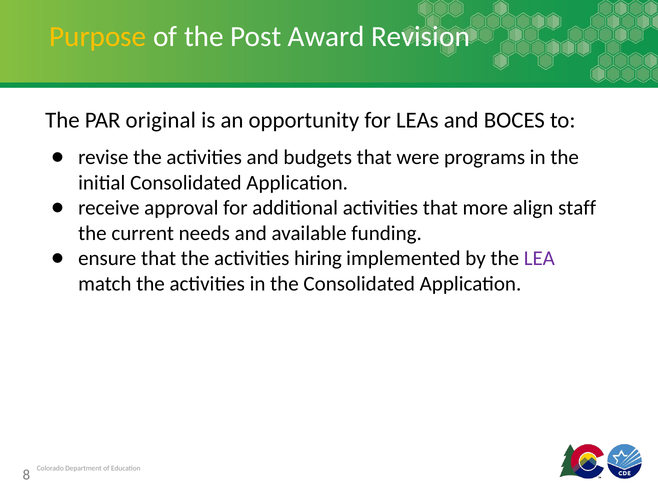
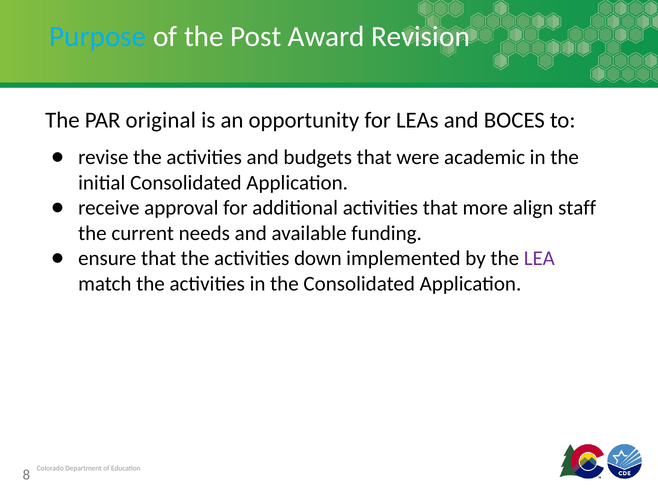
Purpose colour: yellow -> light blue (98, 36)
programs: programs -> academic (485, 158)
hiring: hiring -> down (318, 259)
